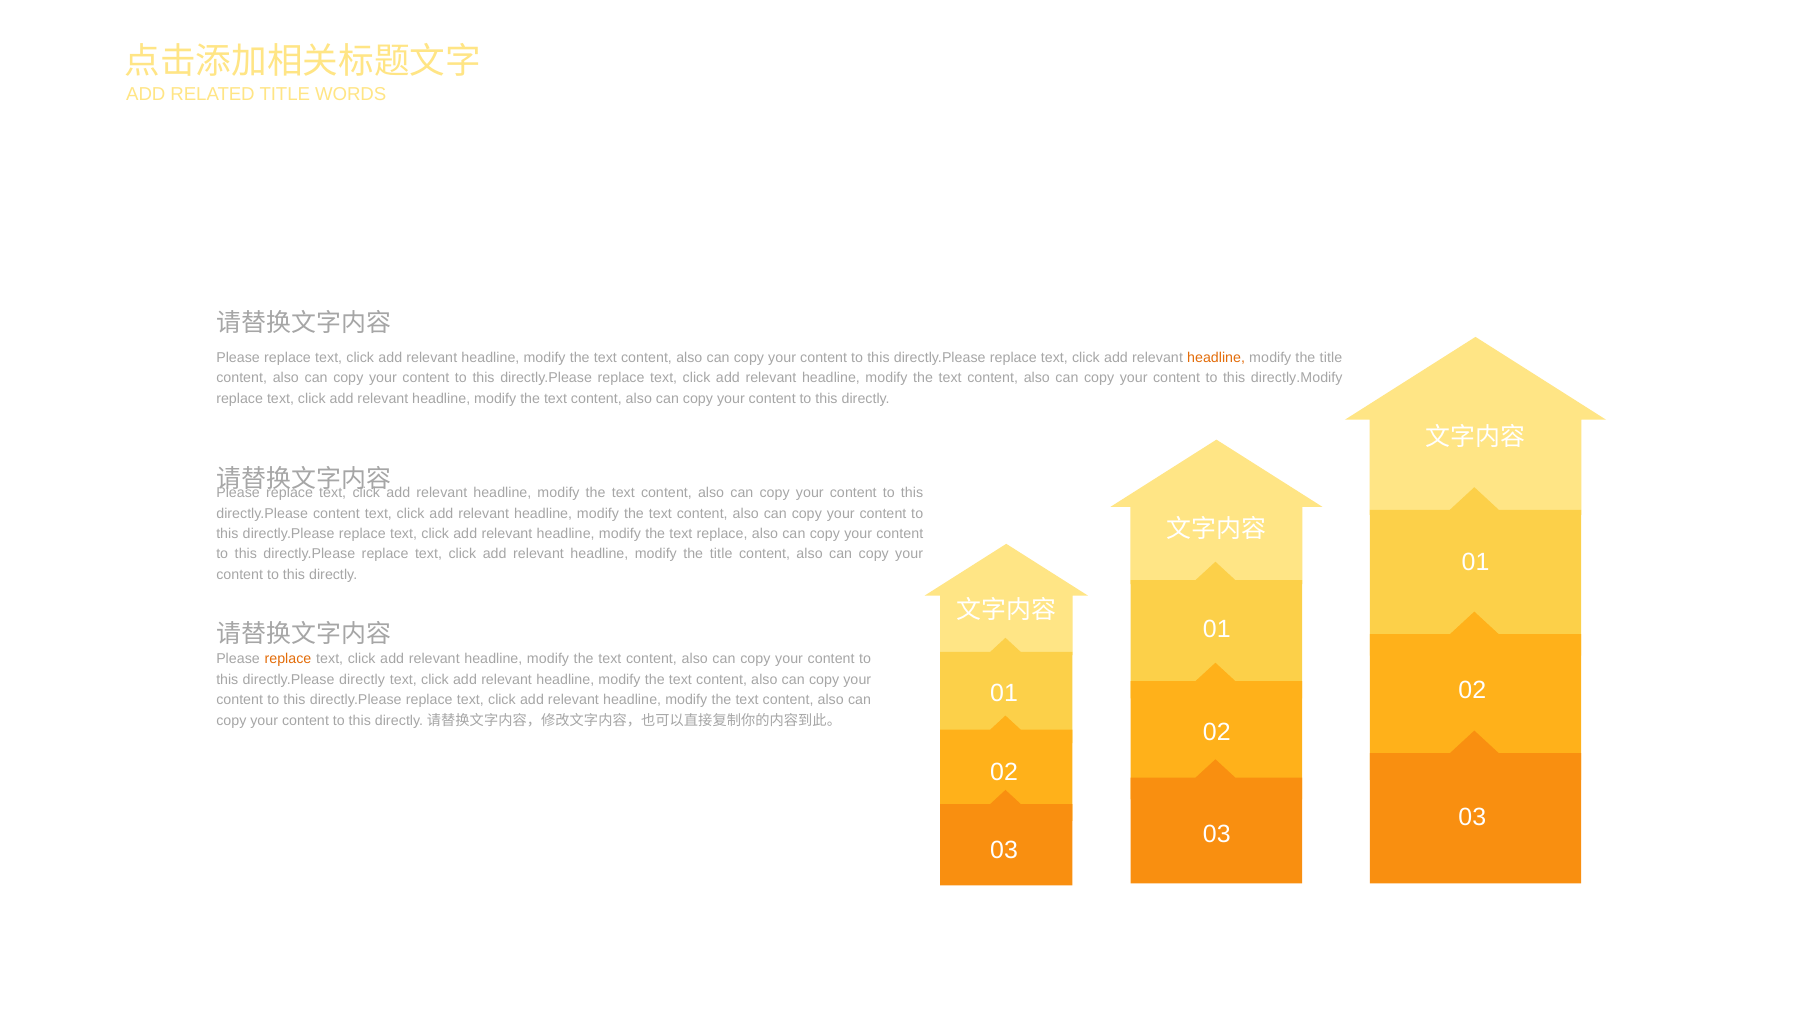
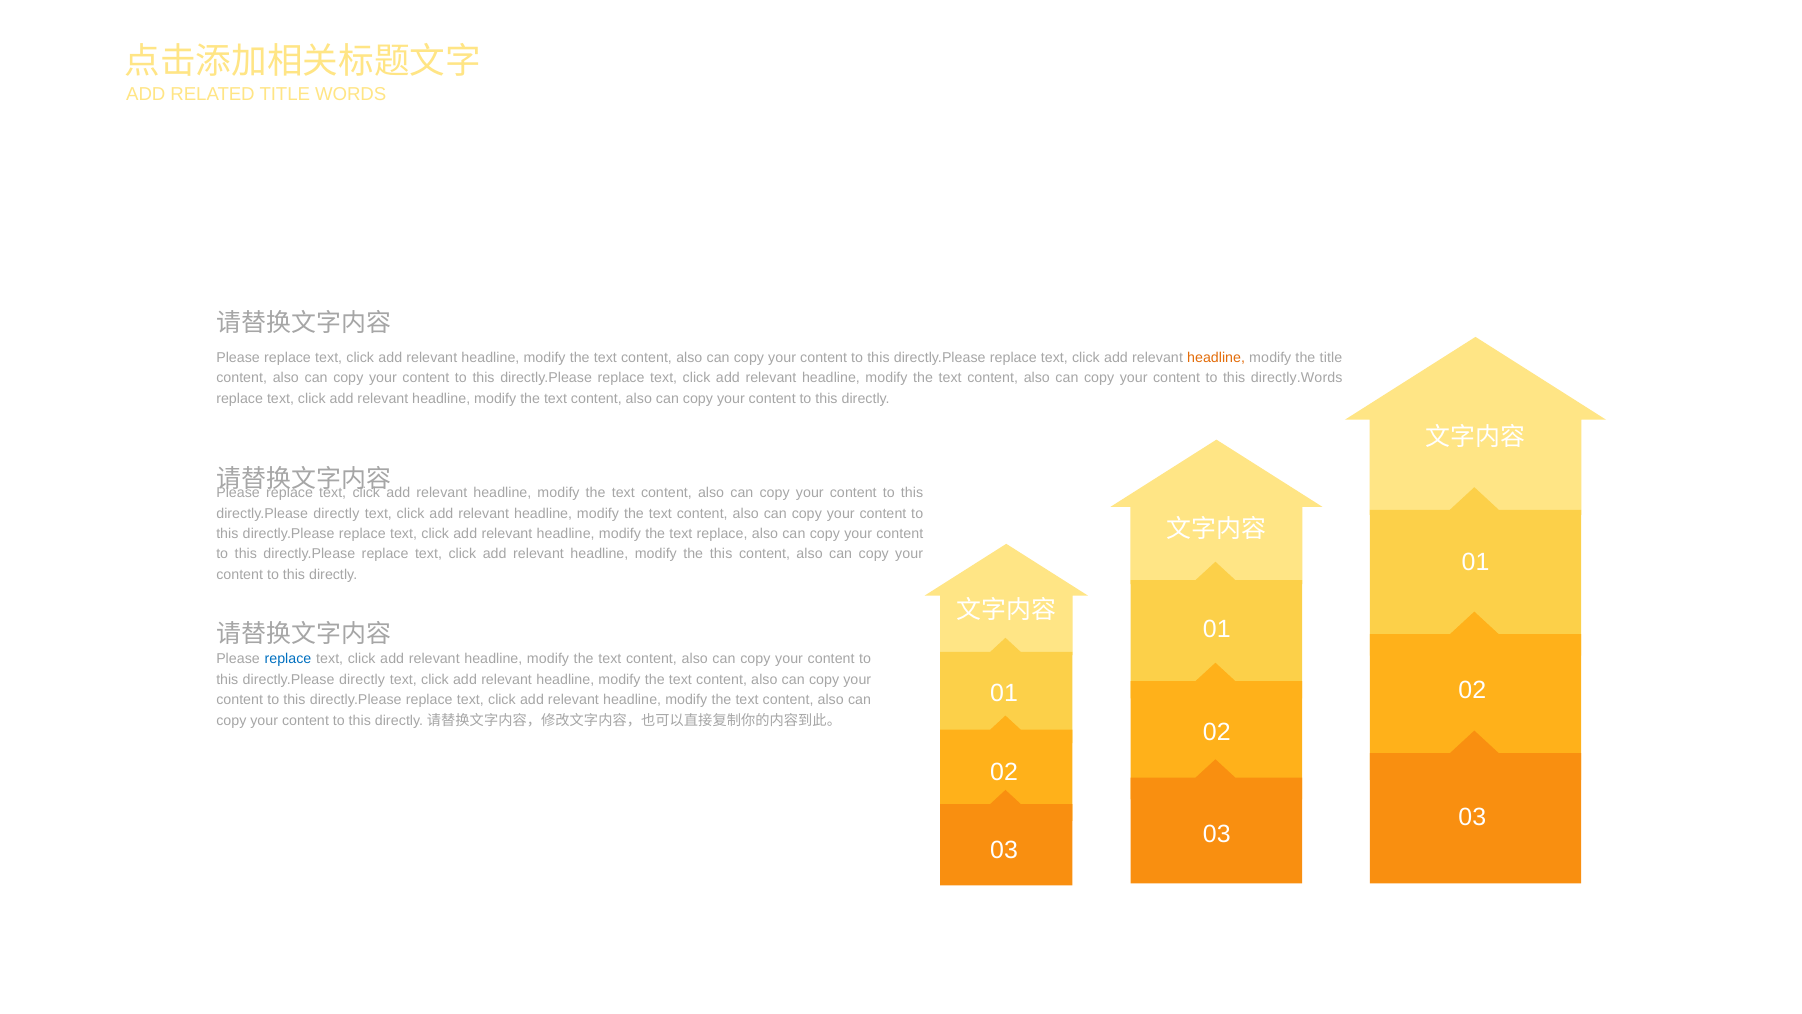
directly.Modify: directly.Modify -> directly.Words (1297, 378)
content: content -> directly (336, 513)
title: title -> this (721, 554)
replace colour: orange -> blue (288, 659)
